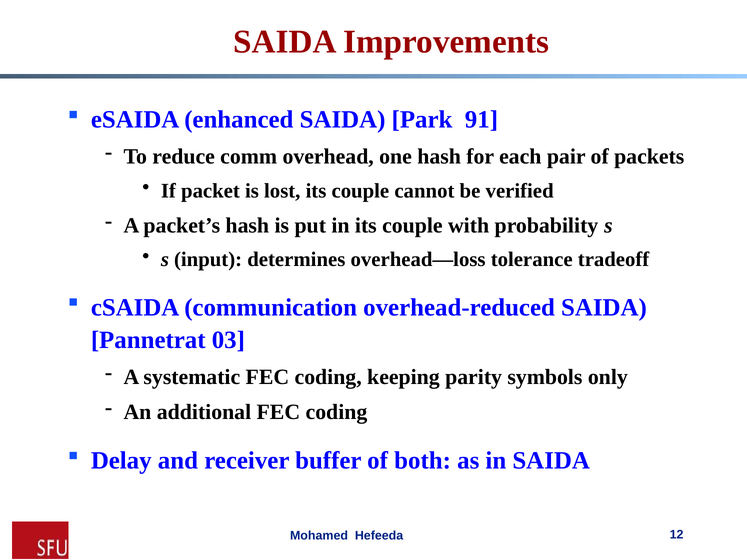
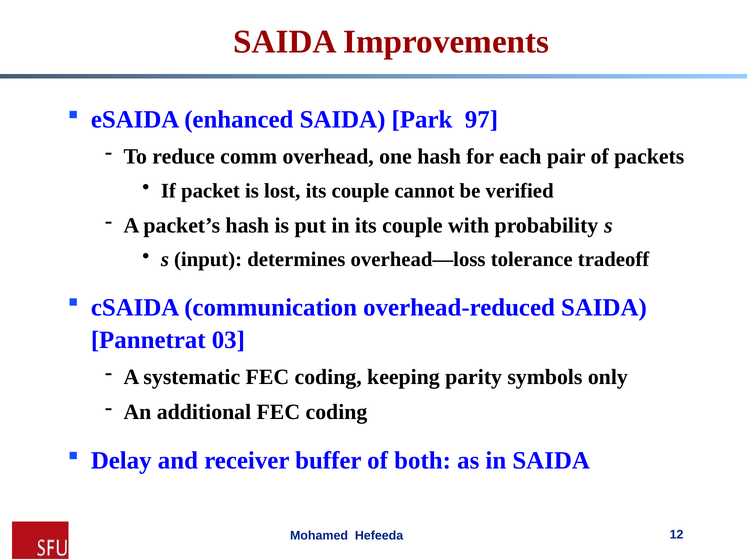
91: 91 -> 97 (481, 120)
